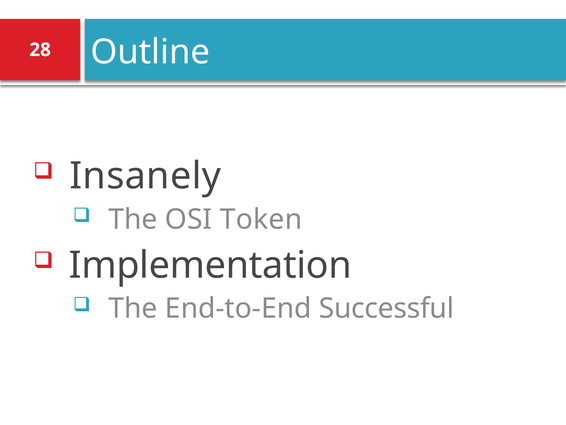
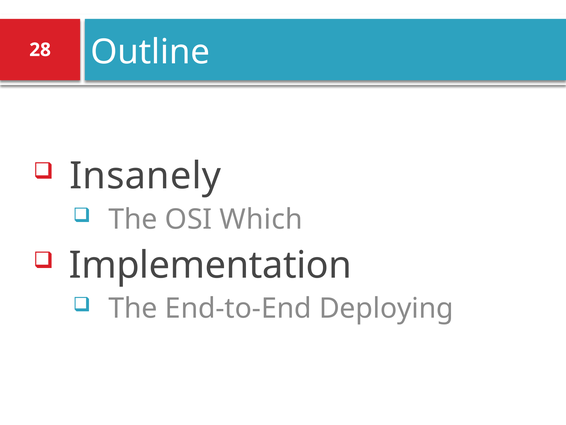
Token: Token -> Which (261, 219)
Successful: Successful -> Deploying (386, 308)
